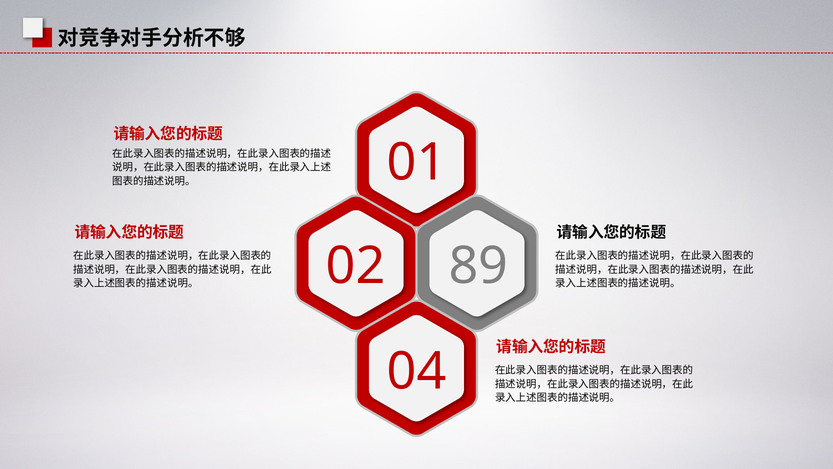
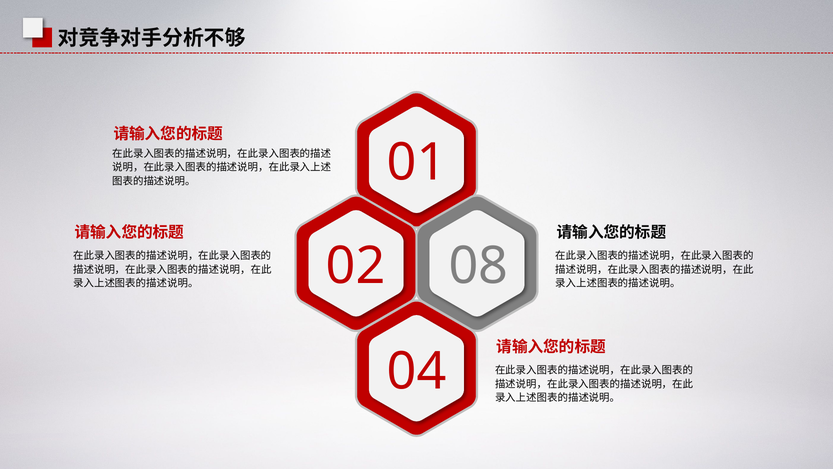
89: 89 -> 08 (478, 266)
